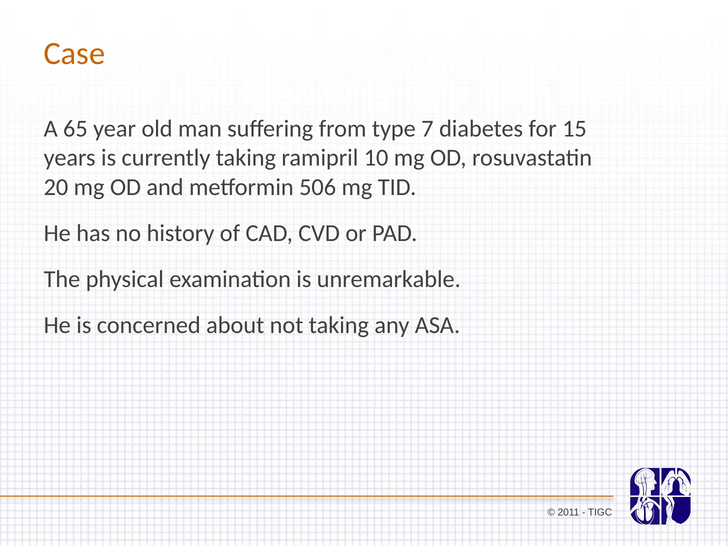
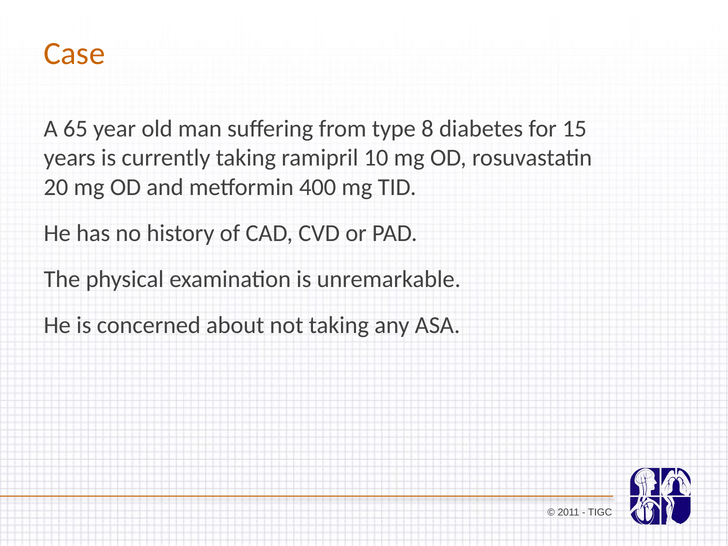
7: 7 -> 8 (427, 129)
506: 506 -> 400 (318, 187)
